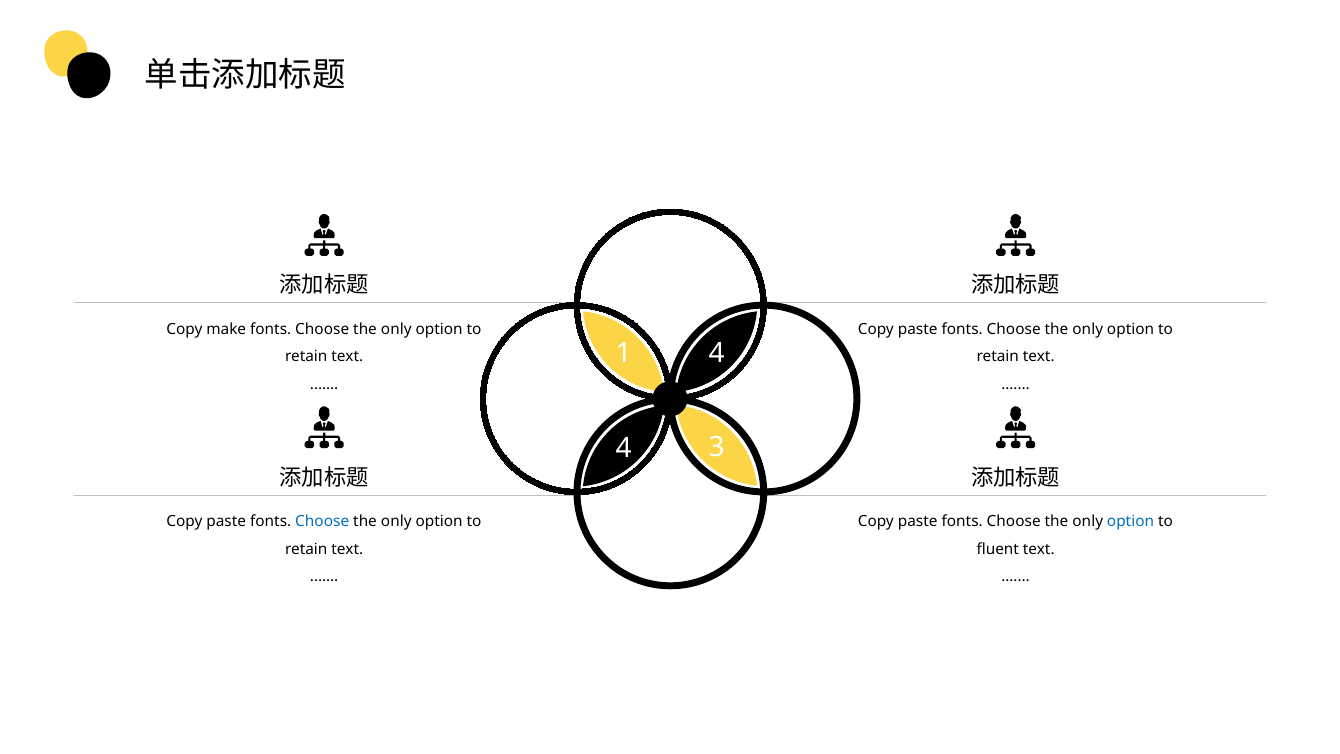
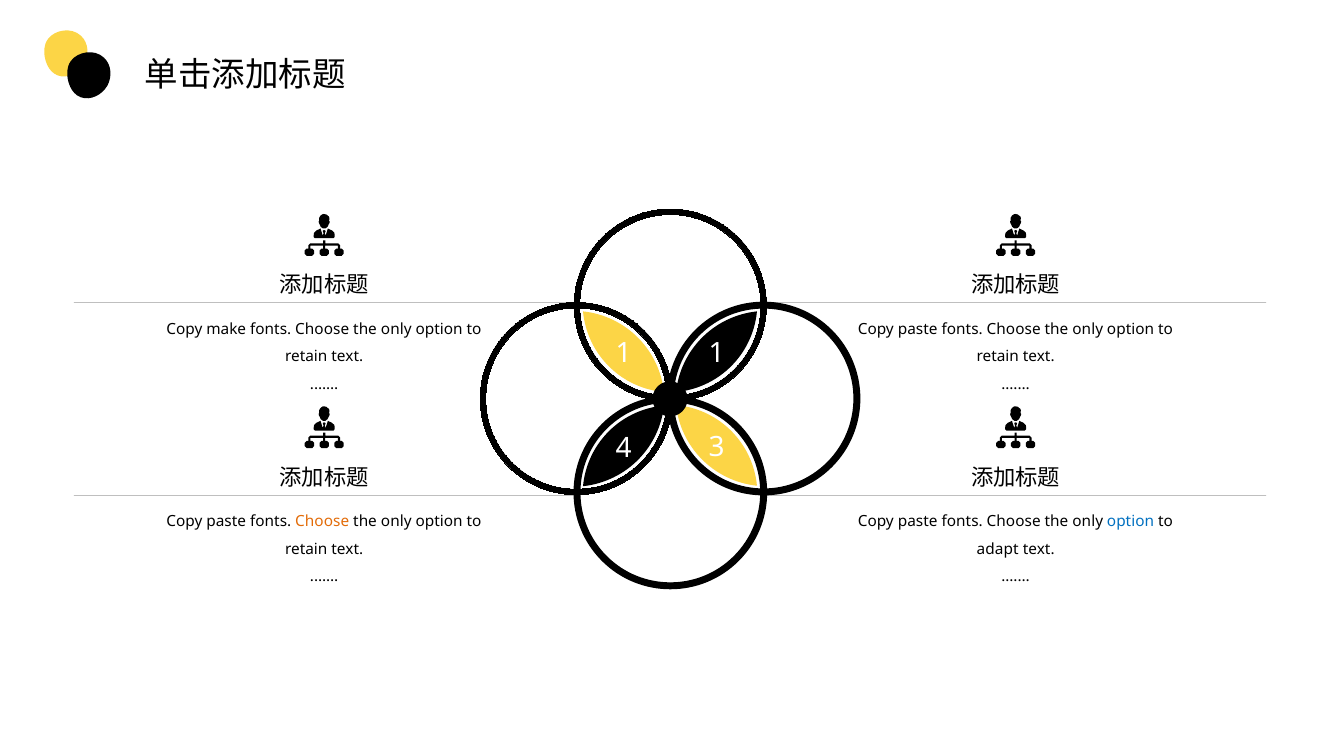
1 4: 4 -> 1 (717, 354)
Choose colour: blue -> orange (322, 521)
fluent: fluent -> adapt (998, 549)
